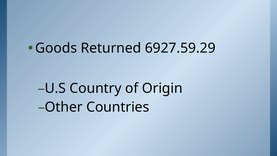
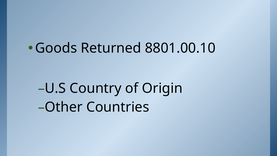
6927.59.29: 6927.59.29 -> 8801.00.10 (180, 48)
